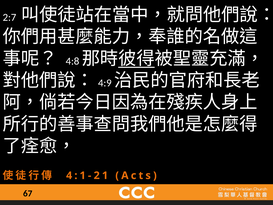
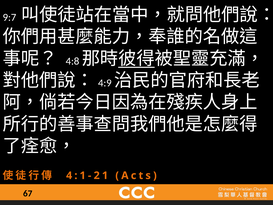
2:7: 2:7 -> 9:7 (9, 17)
